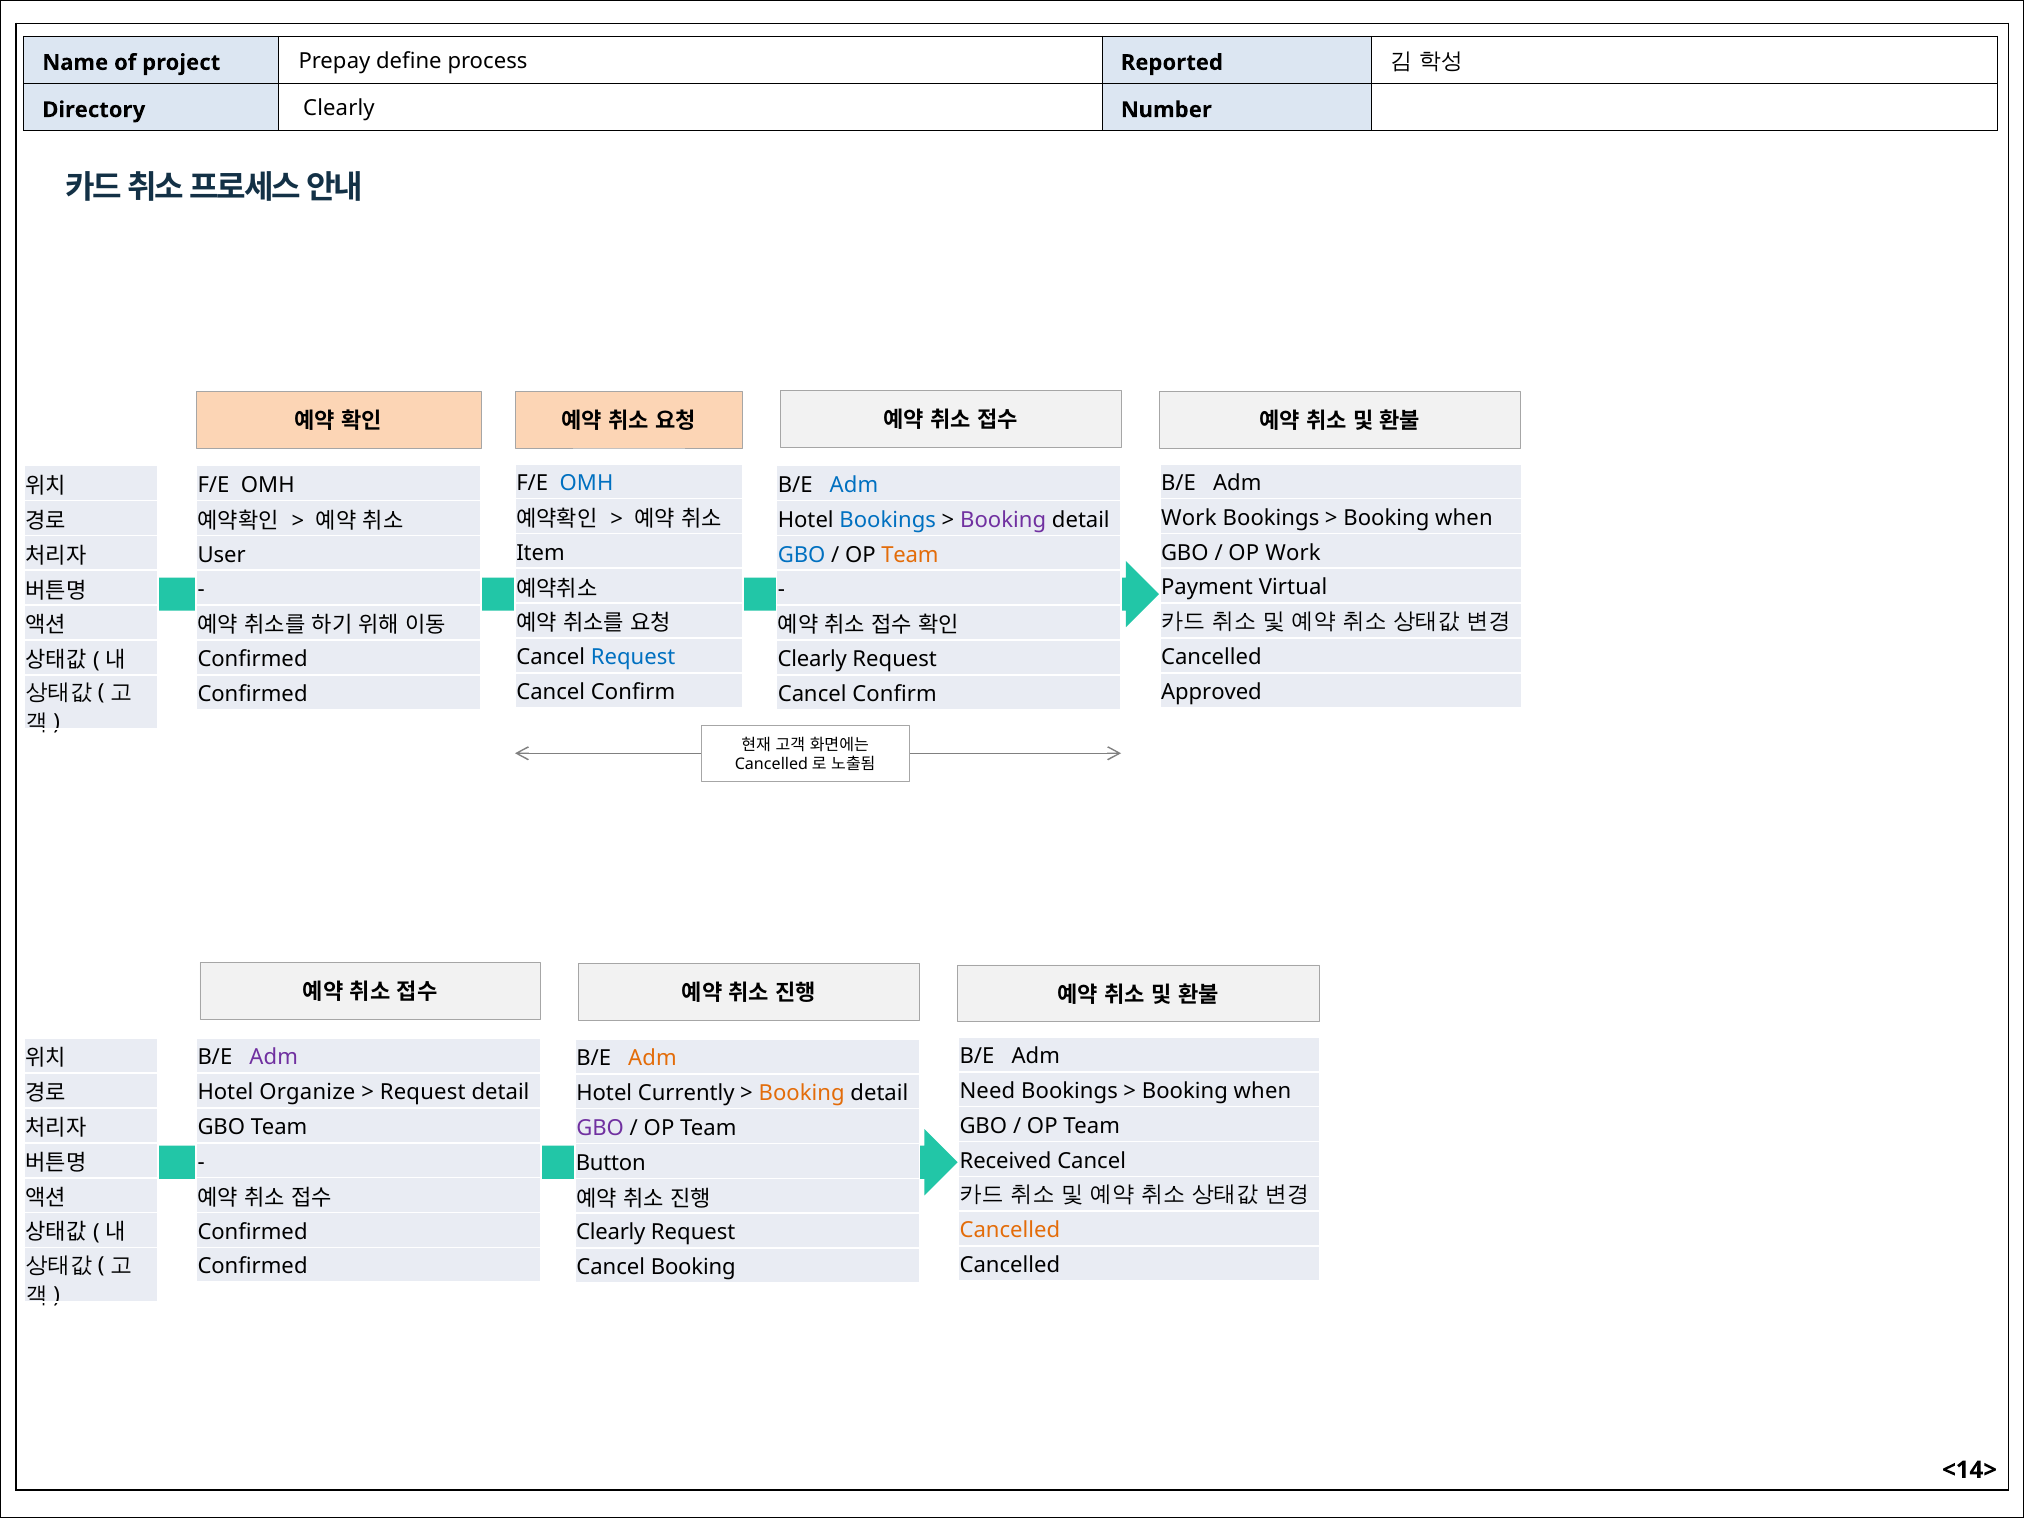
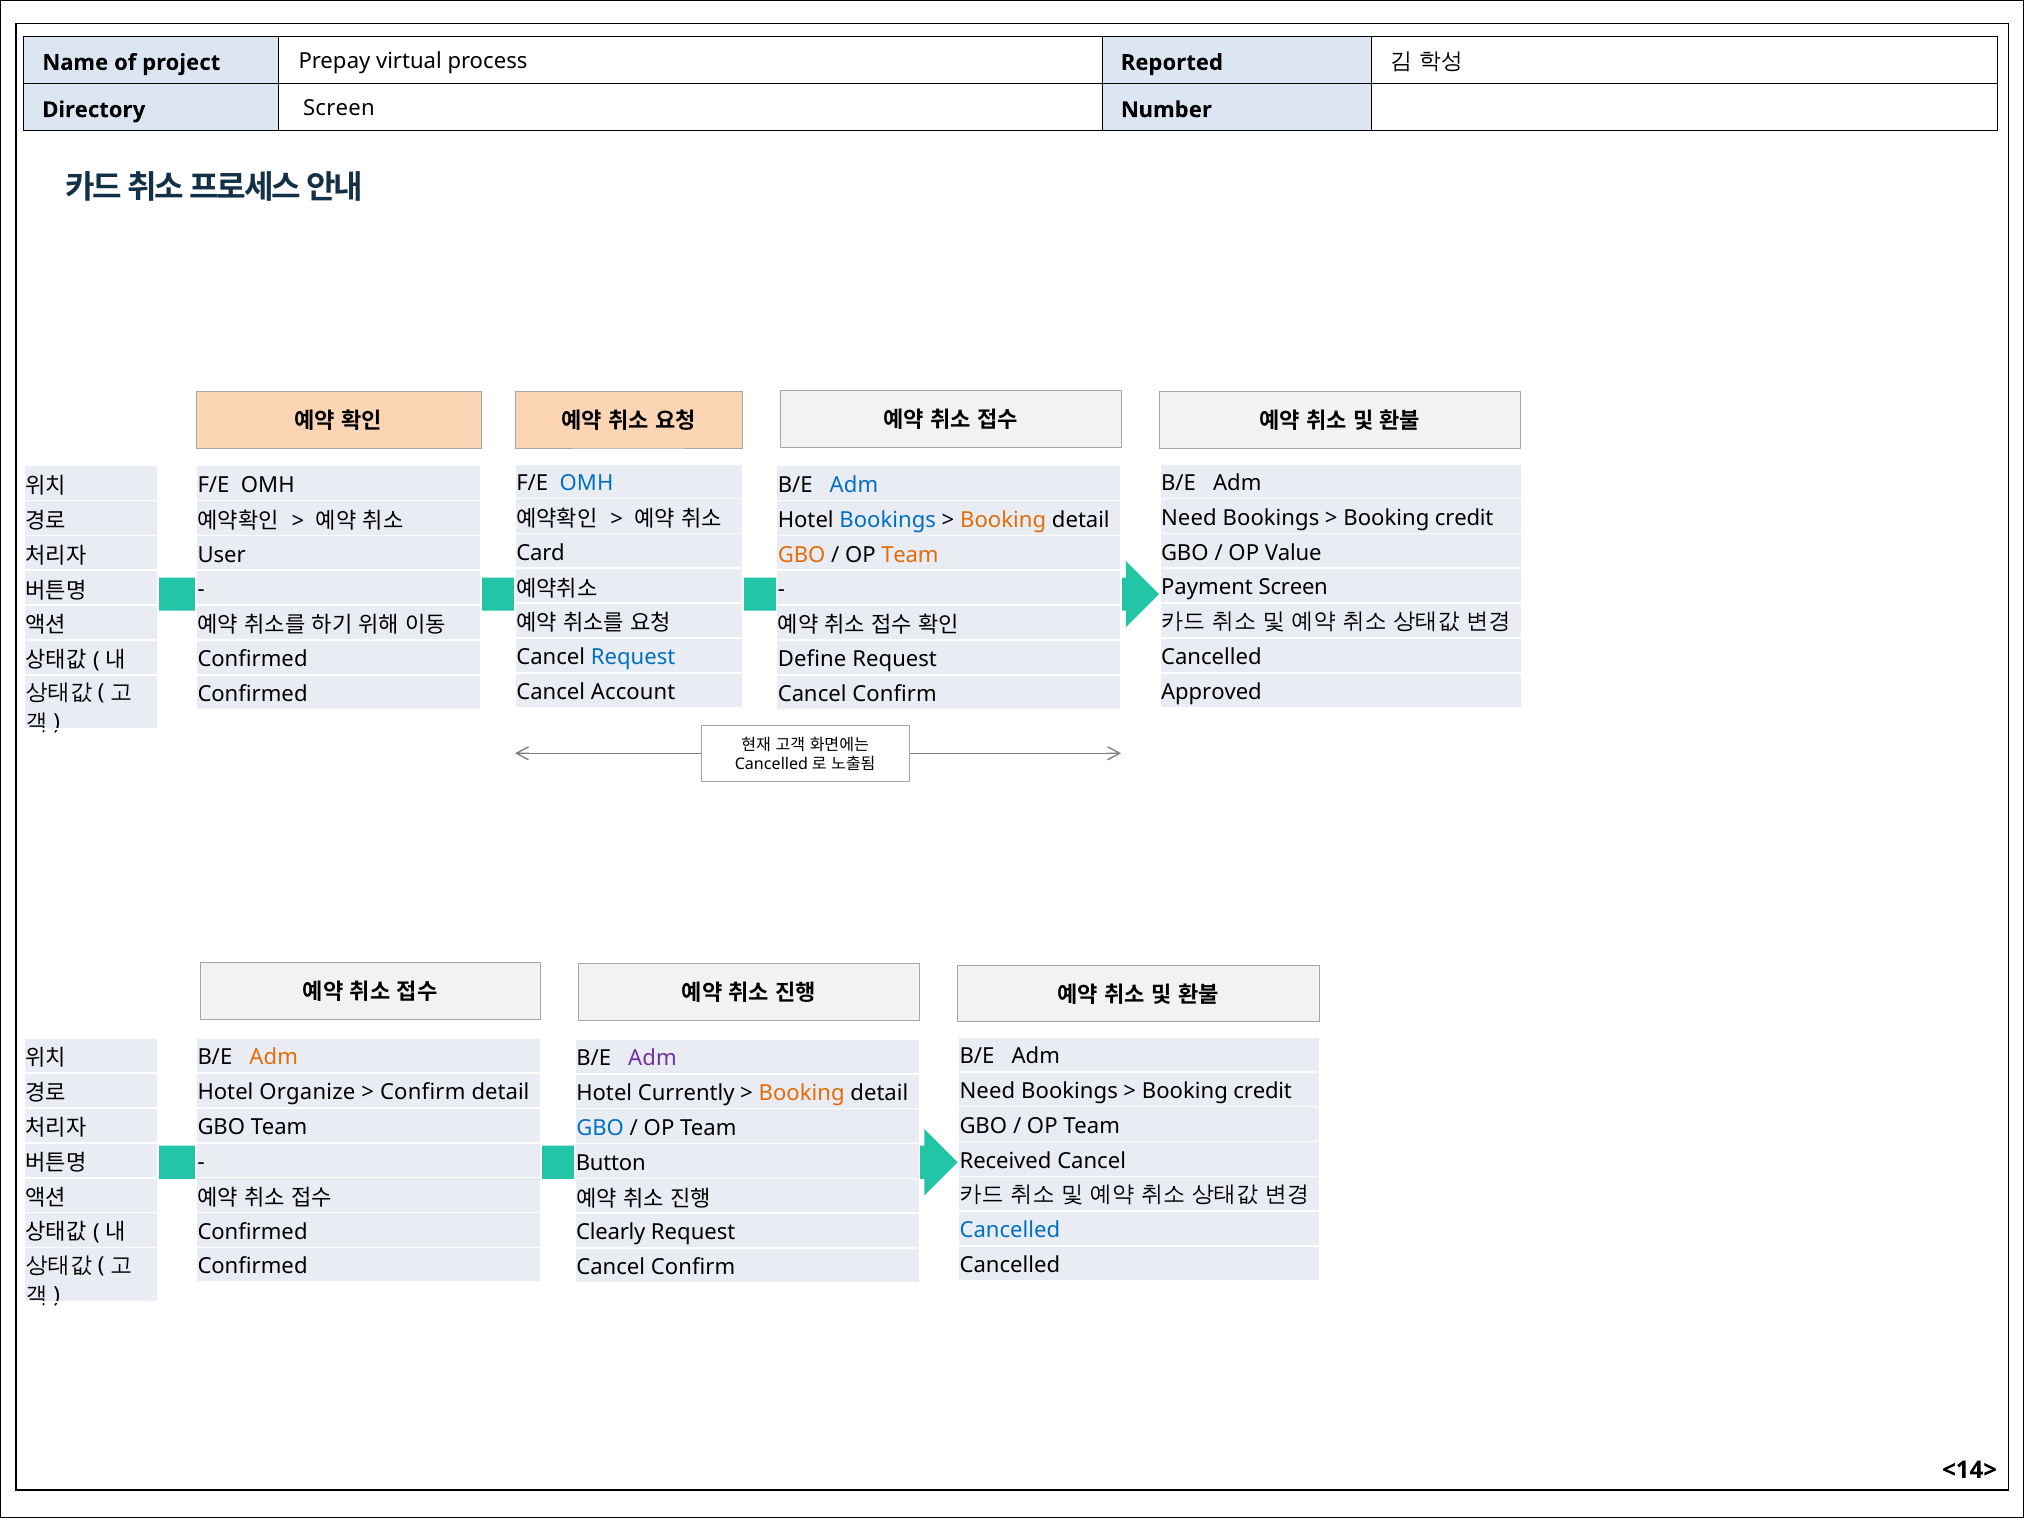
define: define -> virtual (409, 61)
Clearly: Clearly -> Screen (339, 109)
Work: Work -> Need (1189, 518)
when: when -> credit (1464, 518)
Booking colour: purple -> orange (1003, 520)
Item: Item -> Card (541, 553)
OP Work: Work -> Value (1293, 553)
GBO colour: blue -> orange (802, 555)
Payment Virtual: Virtual -> Screen (1293, 588)
Clearly: Clearly -> Define (812, 659)
Confirm: Confirm -> Account (633, 692)
Adm colour: purple -> orange (274, 1057)
Adm colour: orange -> purple (652, 1058)
when: when -> credit (1263, 1091)
Request: Request -> Confirm (423, 1092)
GBO colour: purple -> blue (600, 1128)
Cancelled colour: orange -> blue (1010, 1231)
Booking: Booking -> Confirm (693, 1267)
